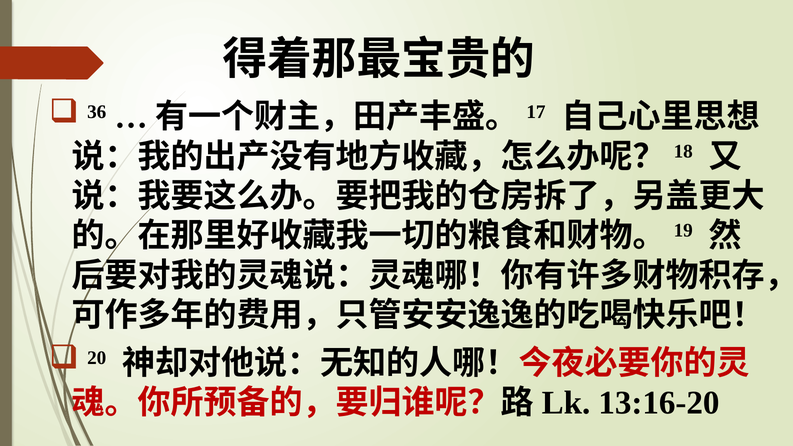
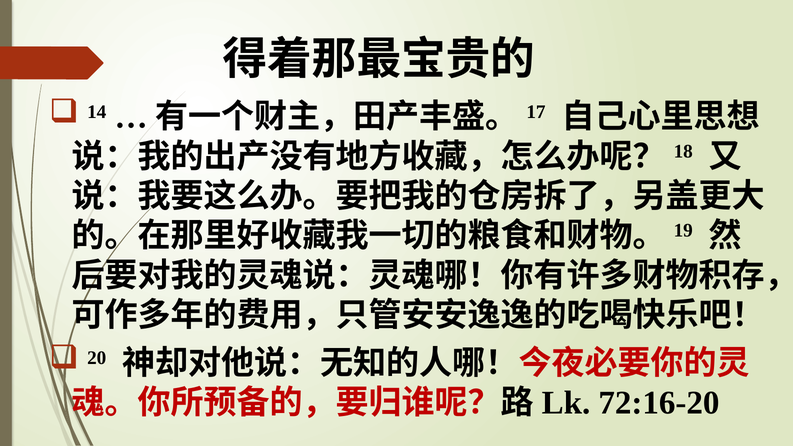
36: 36 -> 14 (97, 112)
13:16-20: 13:16-20 -> 72:16-20 (659, 403)
